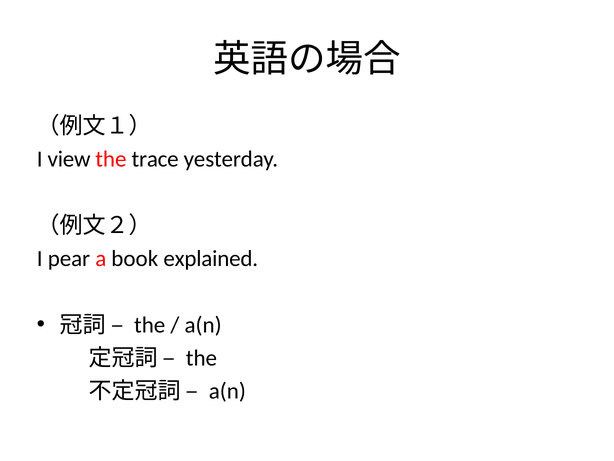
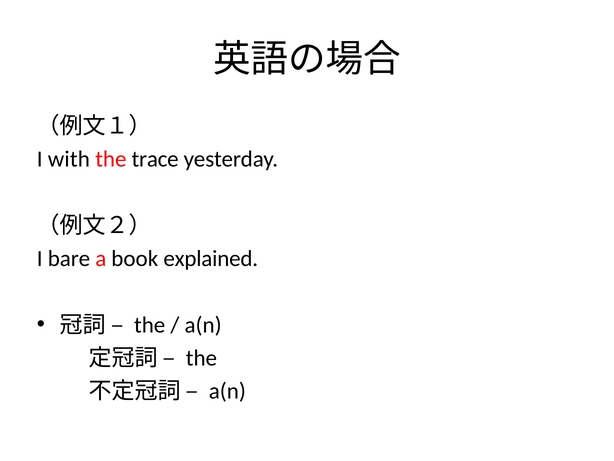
view: view -> with (69, 159)
pear: pear -> bare (69, 258)
